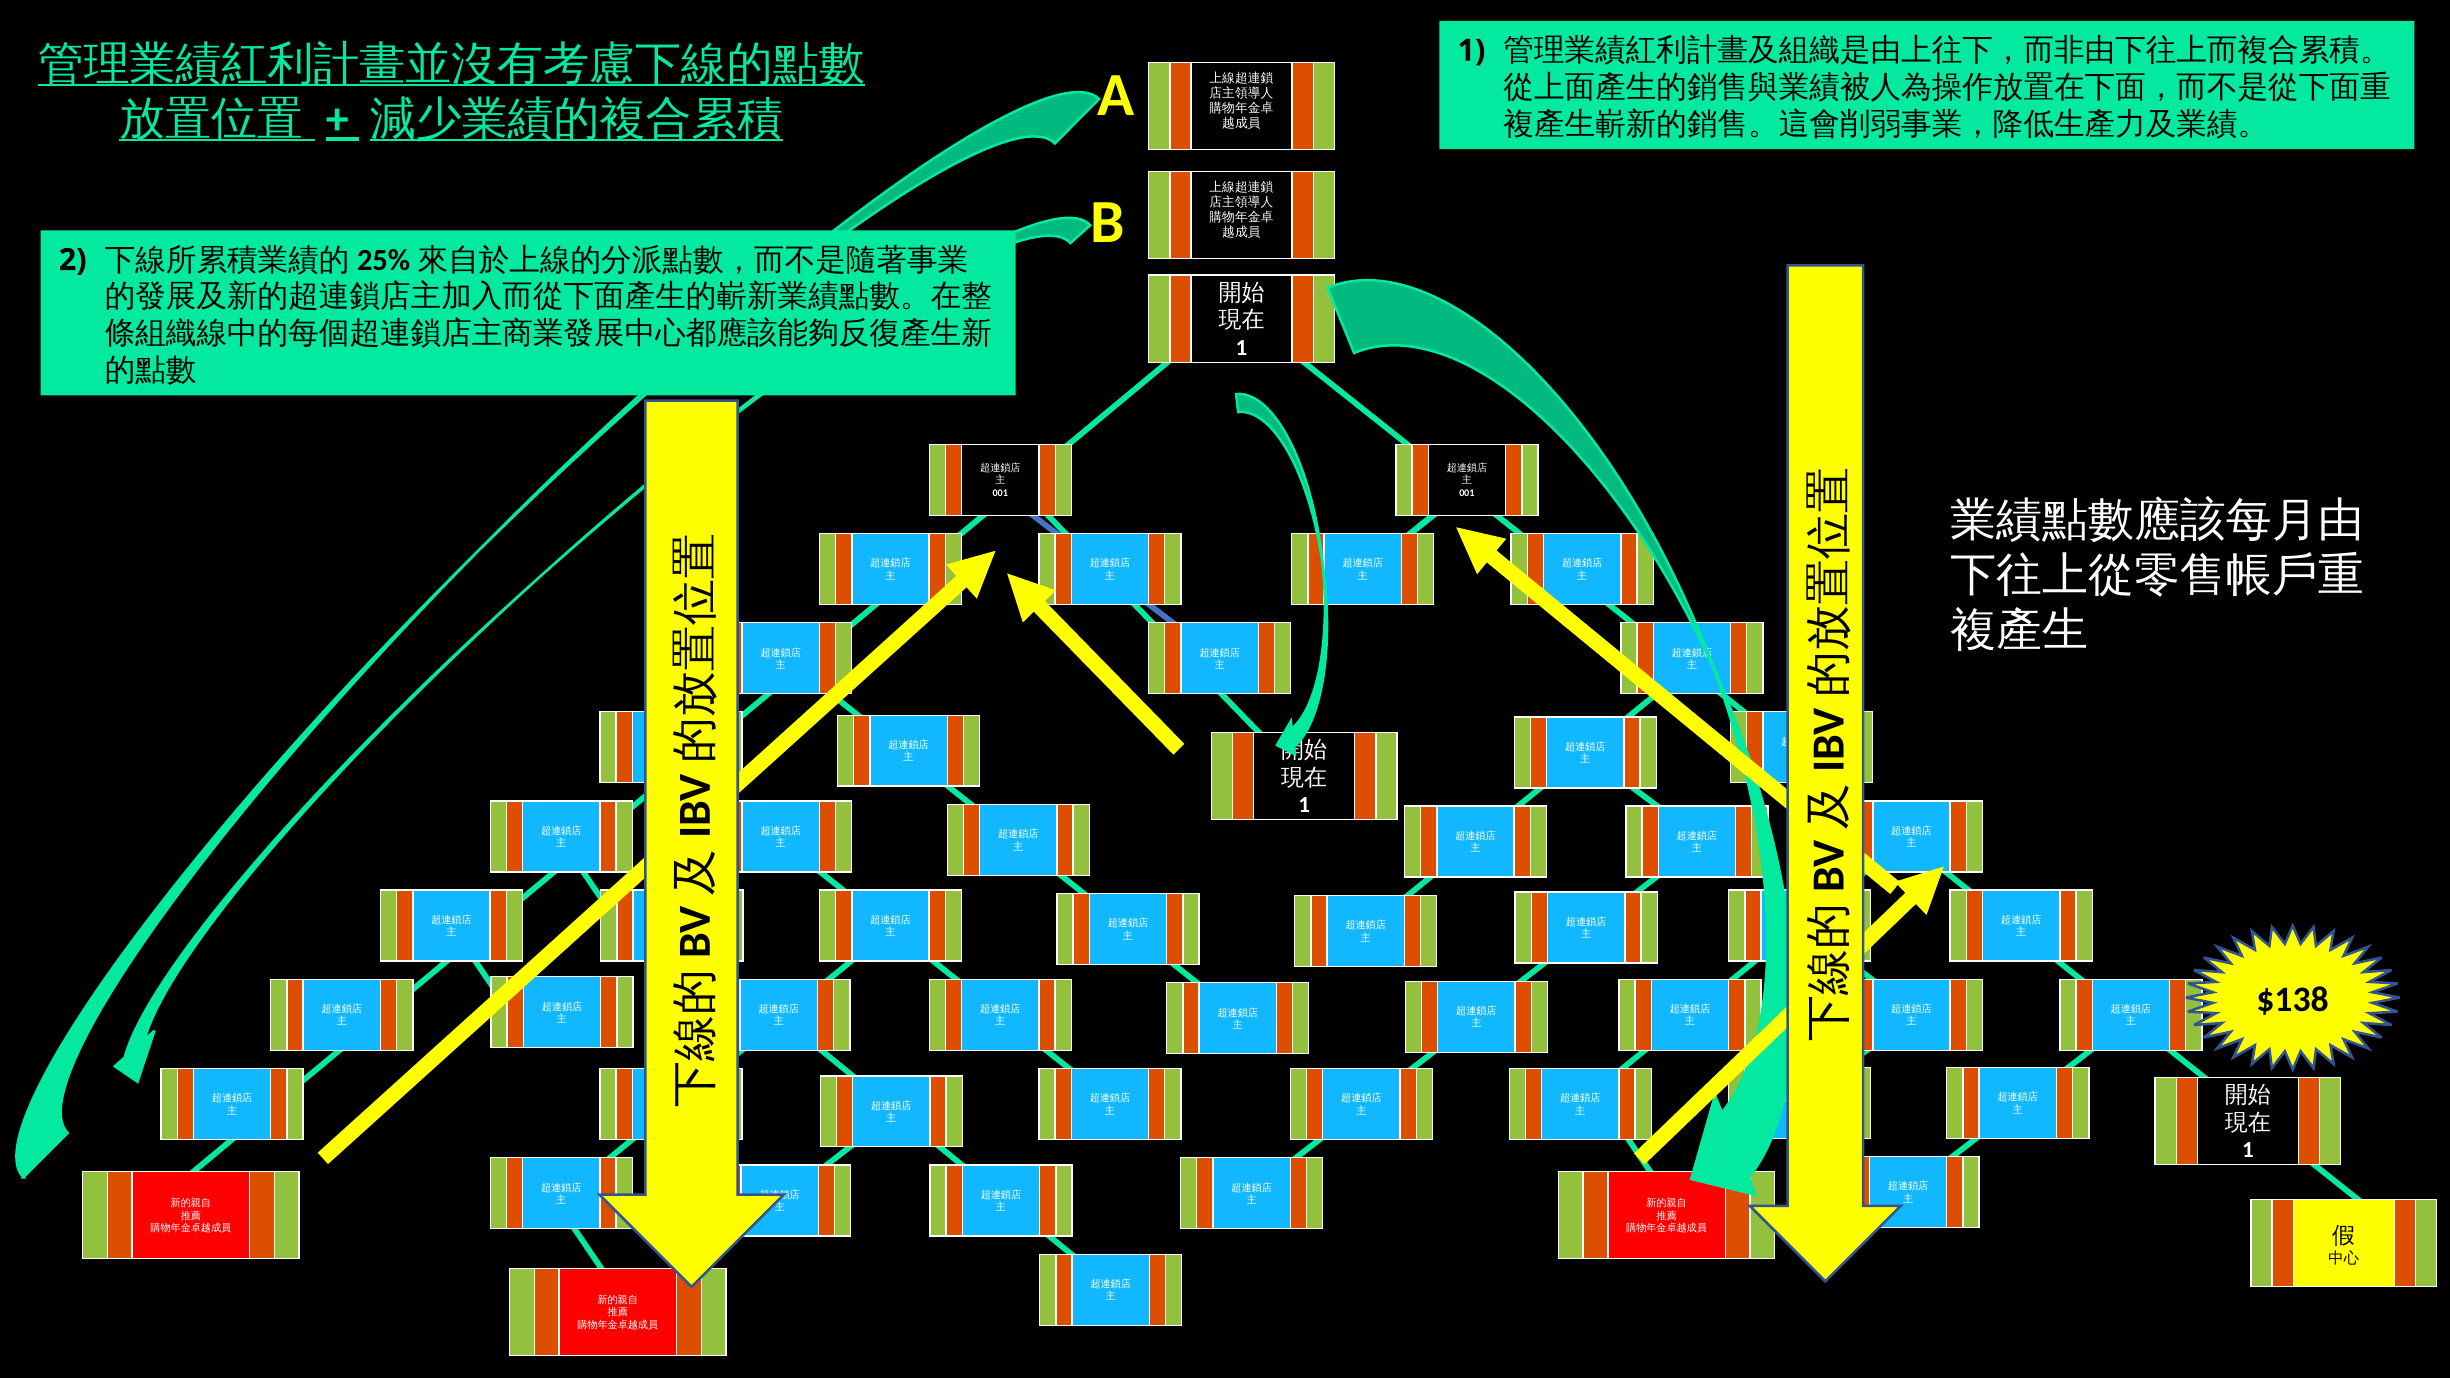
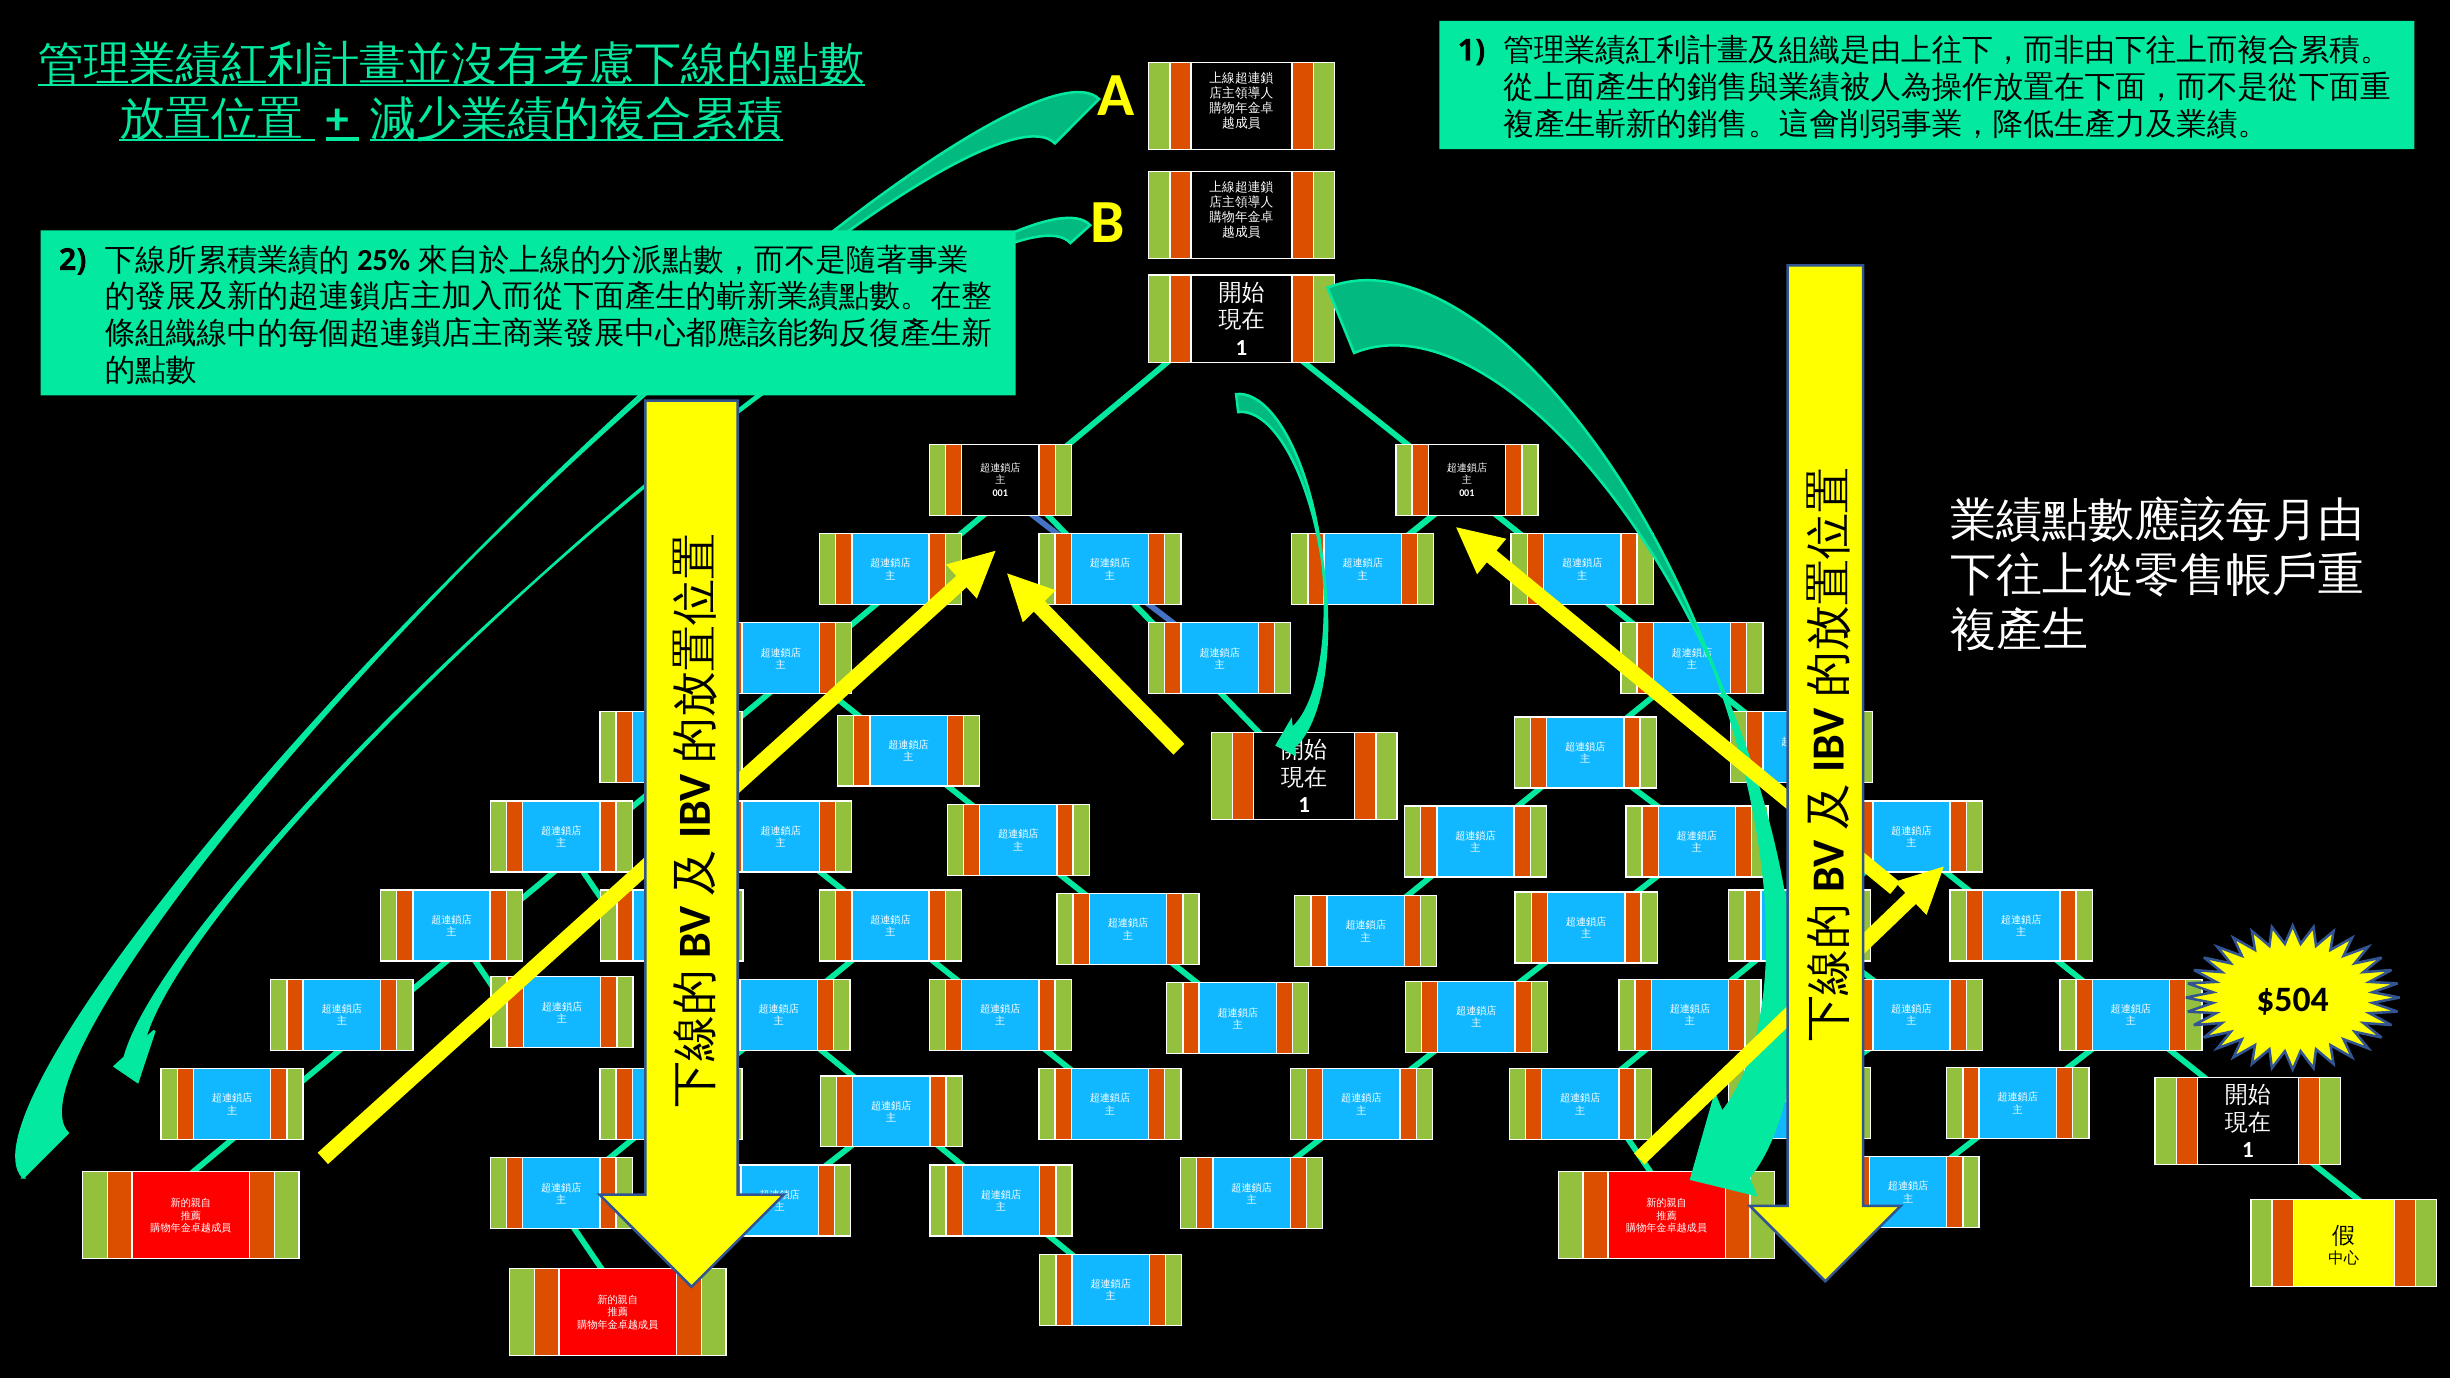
$138: $138 -> $504 (2293, 1000)
